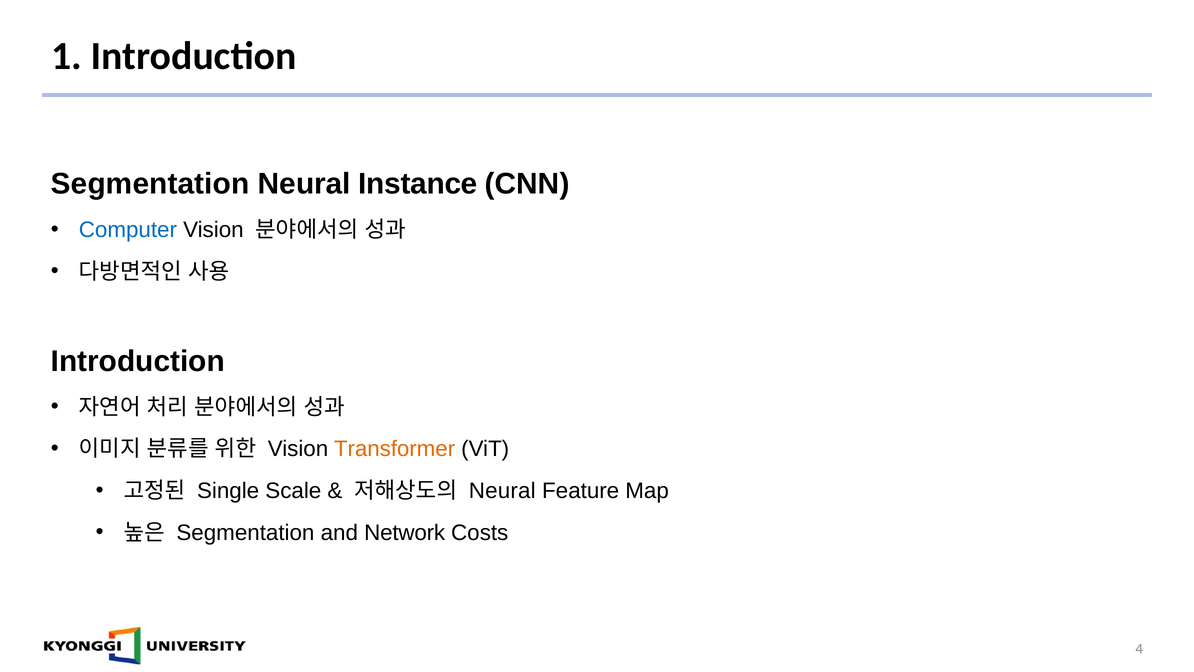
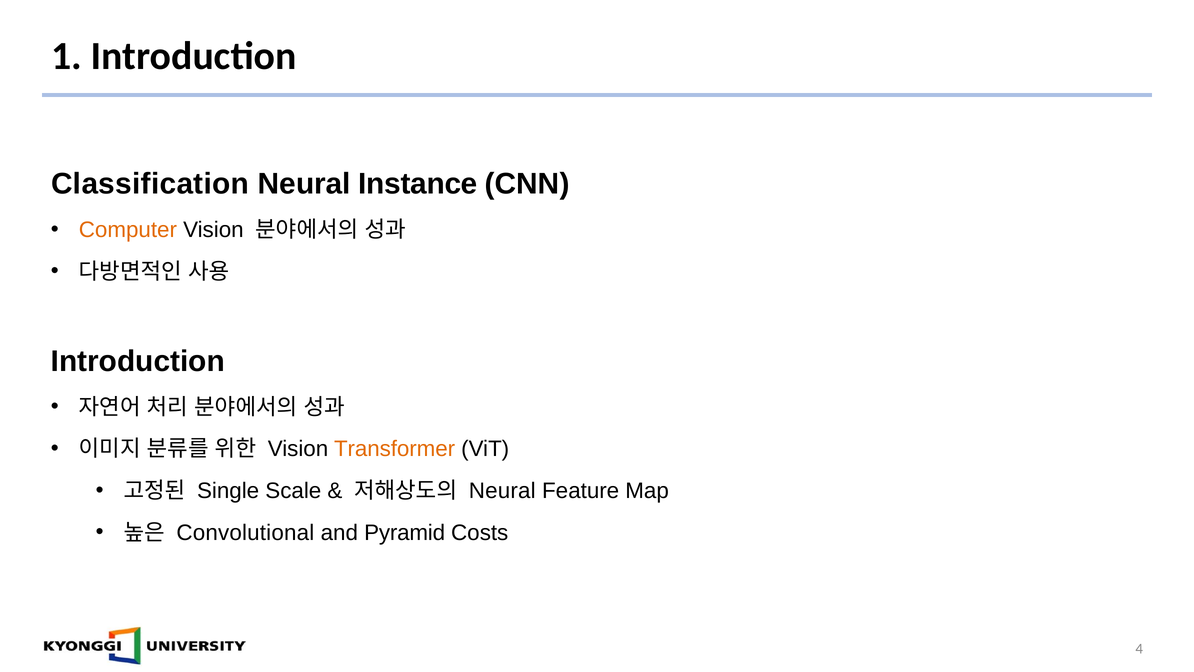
Segmentation: Segmentation -> Classification (150, 184)
Computer colour: blue -> orange (128, 230)
Segmentation: Segmentation -> Convolutional (245, 532)
Network: Network -> Pyramid (405, 532)
